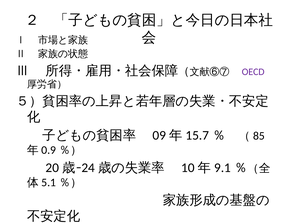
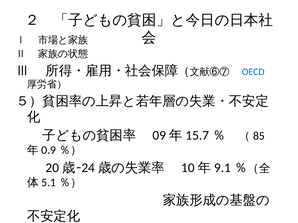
OECD colour: purple -> blue (253, 72)
